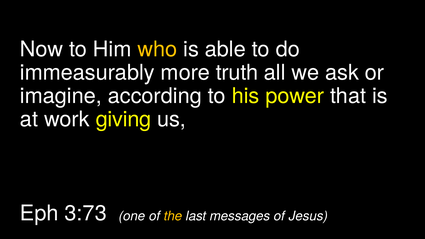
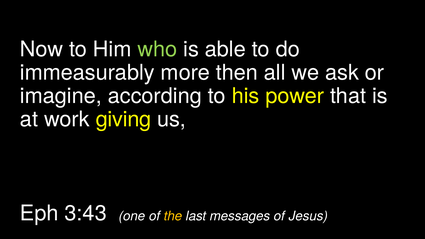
who colour: yellow -> light green (157, 49)
truth: truth -> then (237, 73)
3:73: 3:73 -> 3:43 (86, 213)
